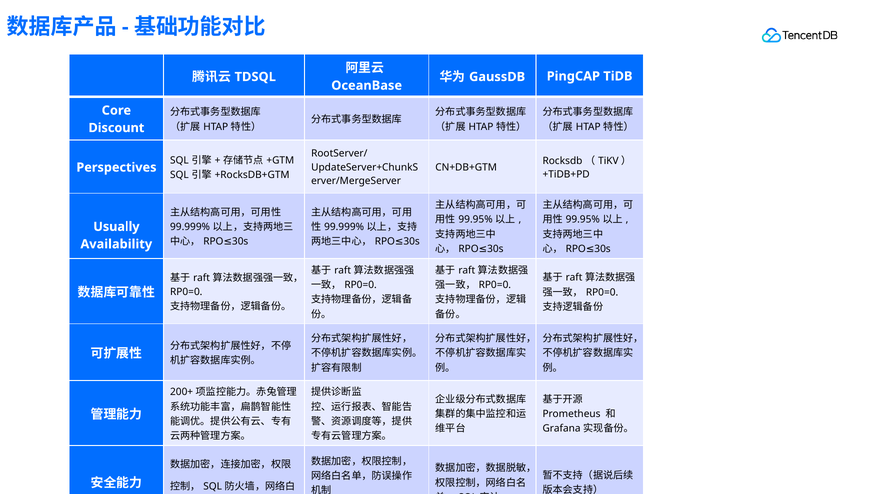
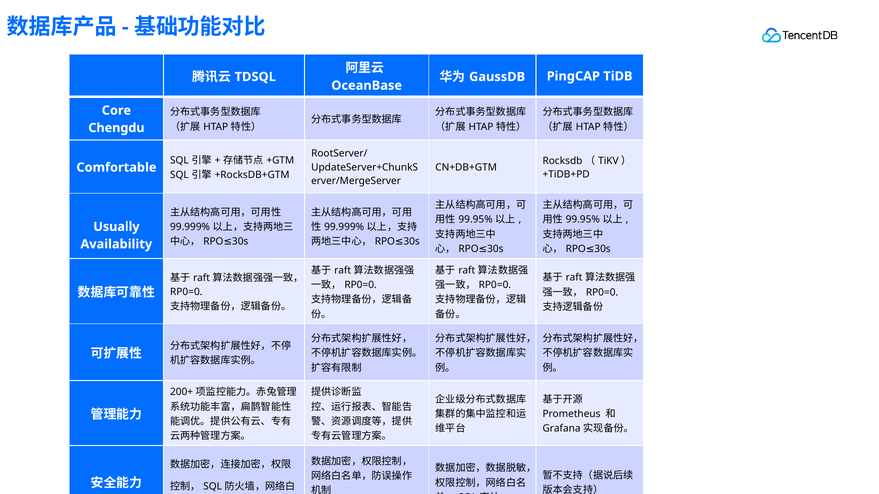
Discount: Discount -> Chengdu (116, 128)
Perspectives: Perspectives -> Comfortable (116, 168)
